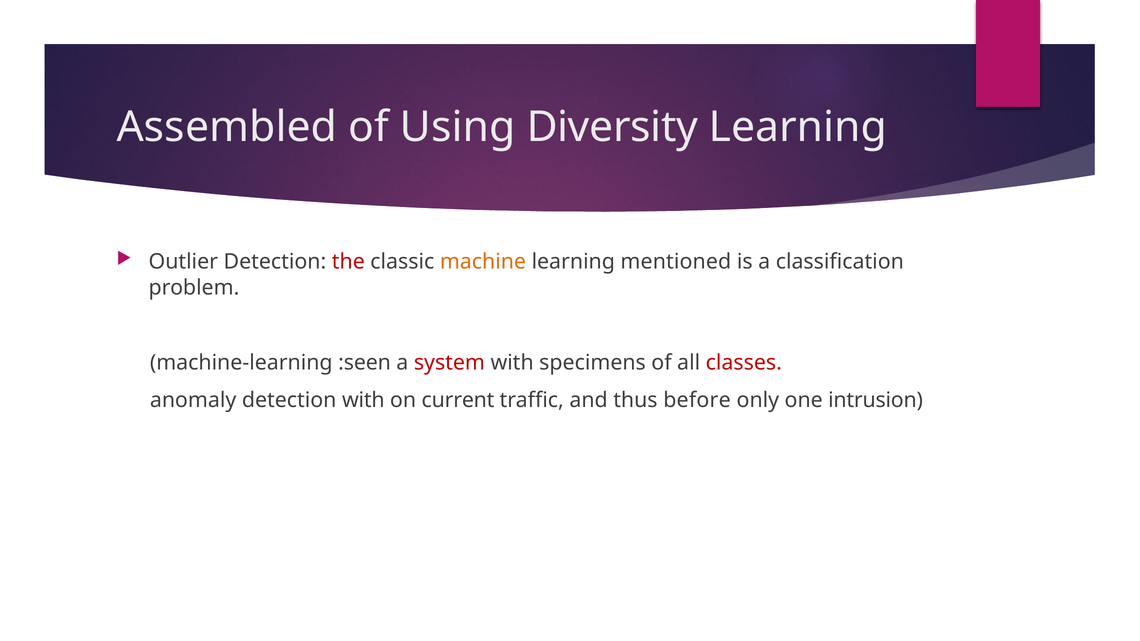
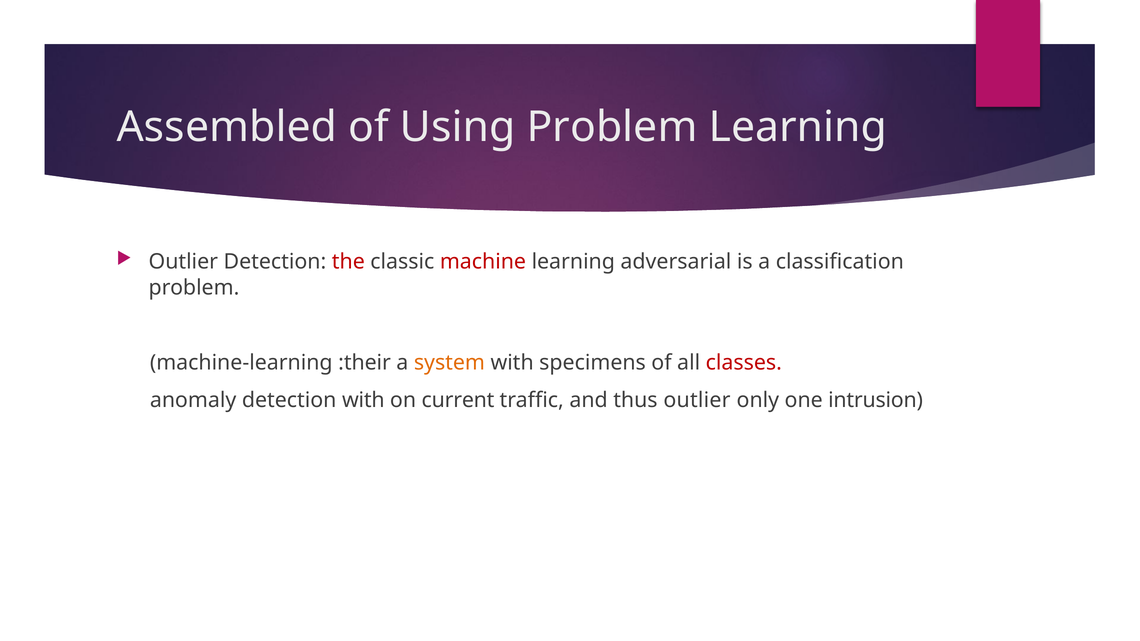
Using Diversity: Diversity -> Problem (612, 127)
machine colour: orange -> red (483, 262)
mentioned: mentioned -> adversarial (676, 262)
:seen: :seen -> :their (365, 363)
system colour: red -> orange (449, 363)
thus before: before -> outlier (697, 400)
